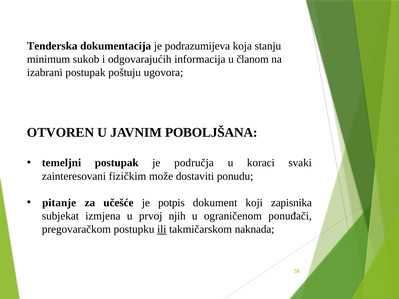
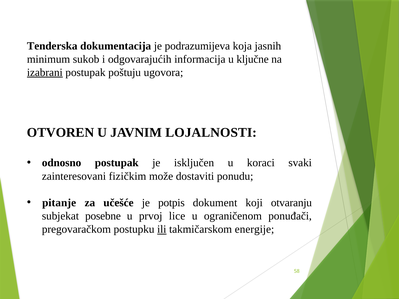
stanju: stanju -> jasnih (268, 46)
članom: članom -> ključne (253, 59)
izabrani underline: none -> present (45, 72)
POBOLJŠANA: POBOLJŠANA -> LOJALNOSTI (211, 133)
temeljni: temeljni -> odnosno (62, 163)
područja: područja -> isključen (194, 163)
zapisnika: zapisnika -> otvaranju (291, 203)
izmjena: izmjena -> posebne (103, 216)
njih: njih -> lice (177, 216)
naknada: naknada -> energije (254, 229)
